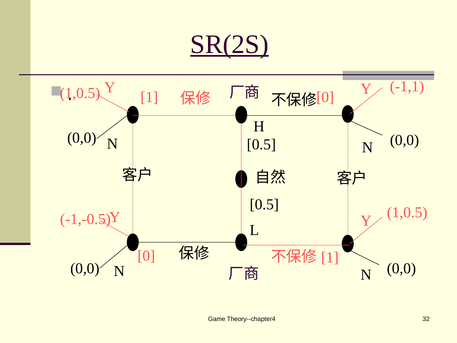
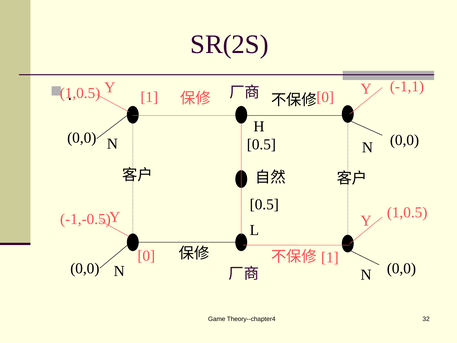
SR(2S underline: present -> none (229, 44)
